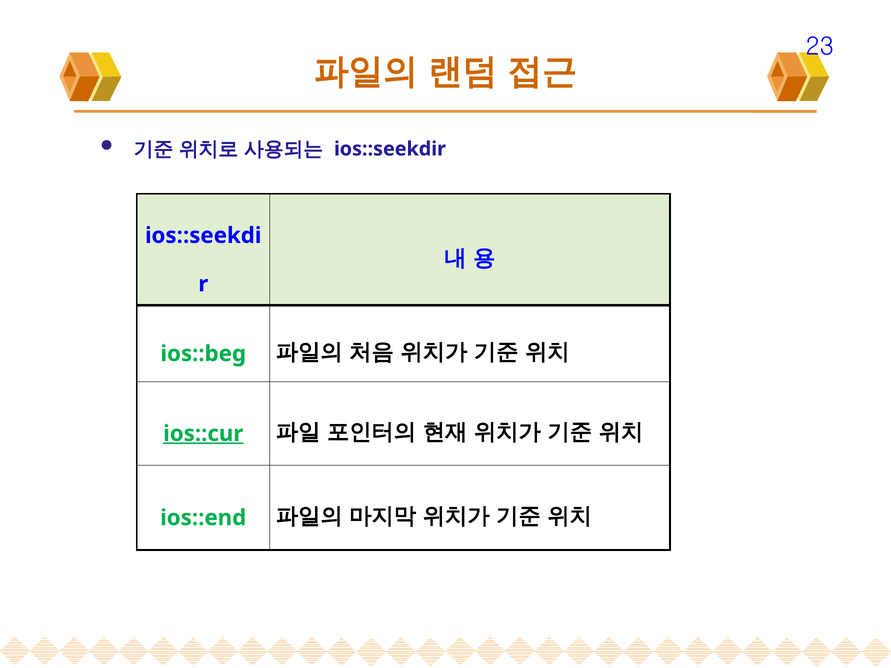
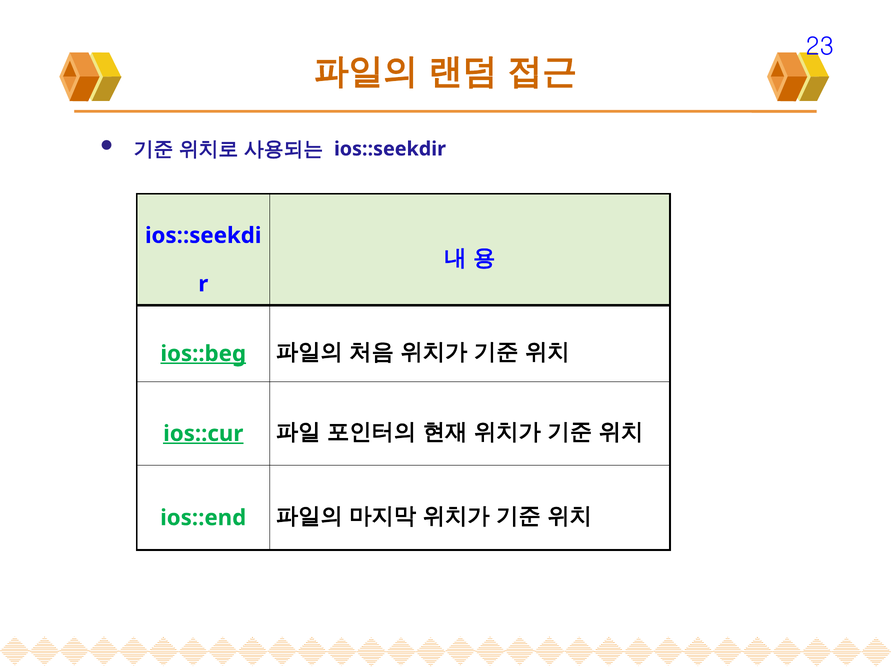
ios::beg underline: none -> present (203, 354)
